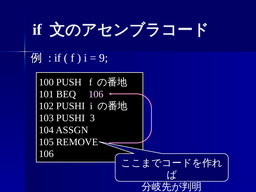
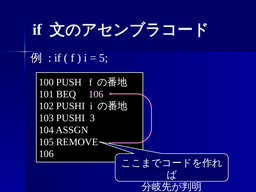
9: 9 -> 5 (104, 58)
